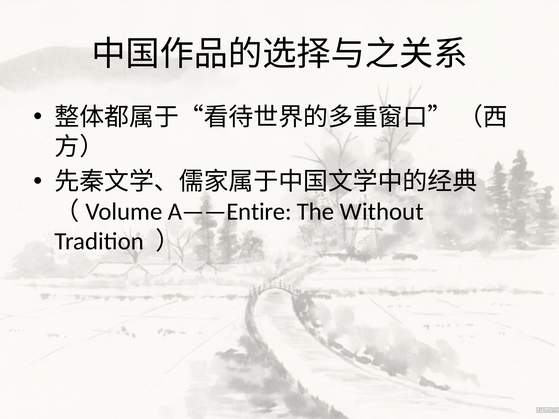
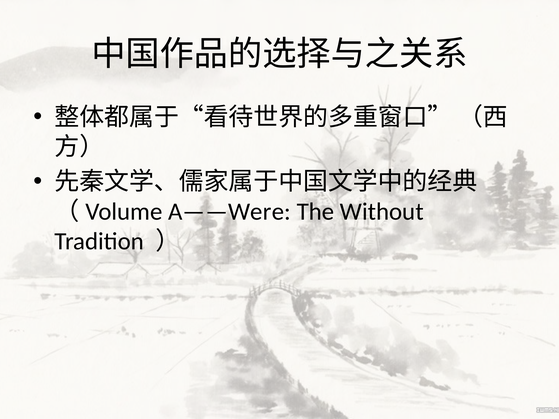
A——Entire: A——Entire -> A——Were (229, 212)
